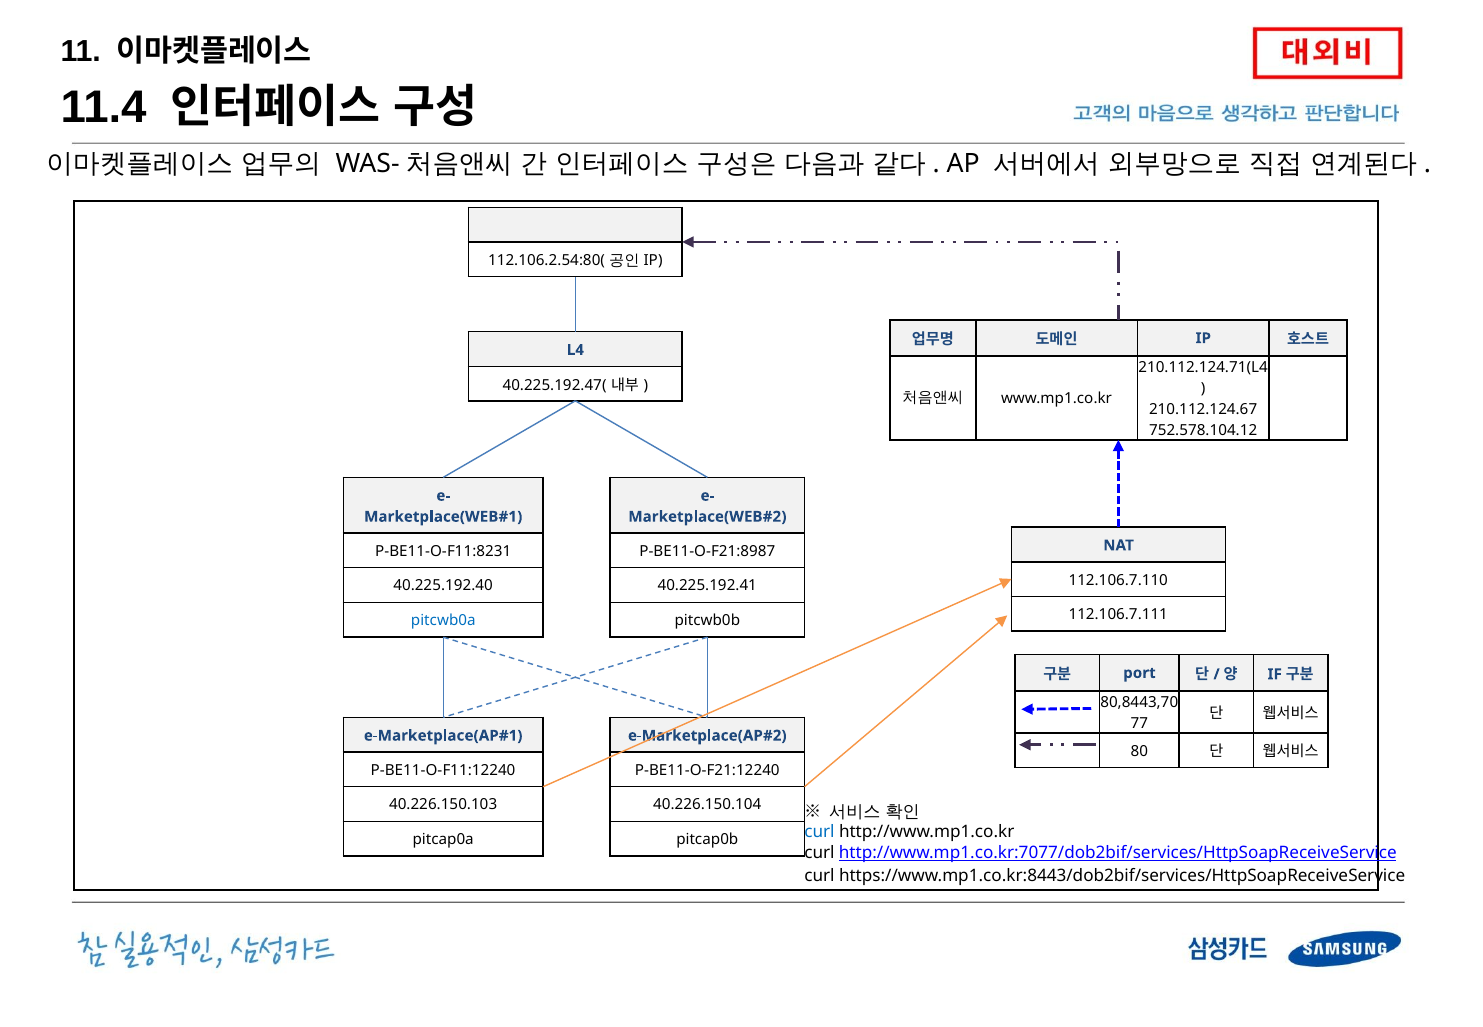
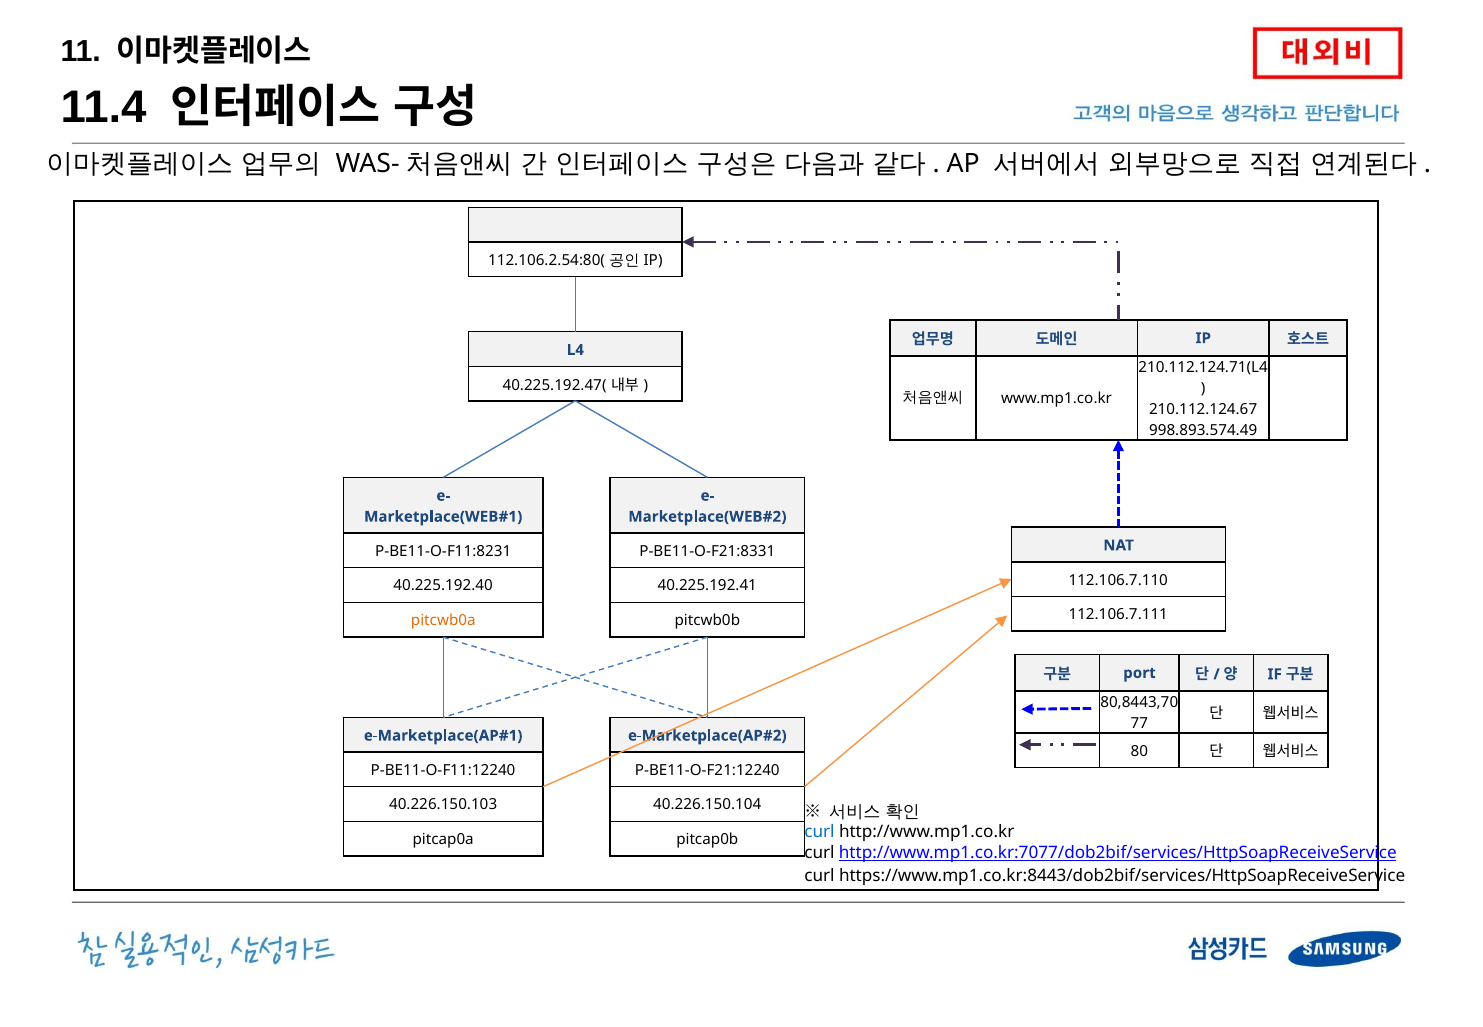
752.578.104.12: 752.578.104.12 -> 998.893.574.49 (1203, 430)
P-BE11-O-F21:8987: P-BE11-O-F21:8987 -> P-BE11-O-F21:8331 (707, 551)
pitcwb0a colour: blue -> orange (443, 621)
